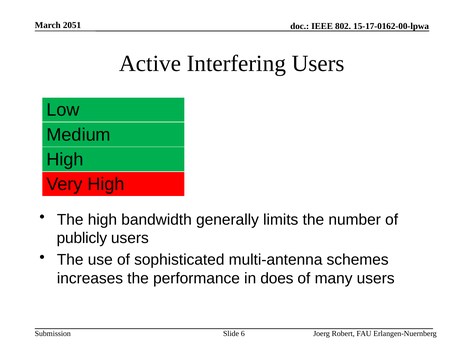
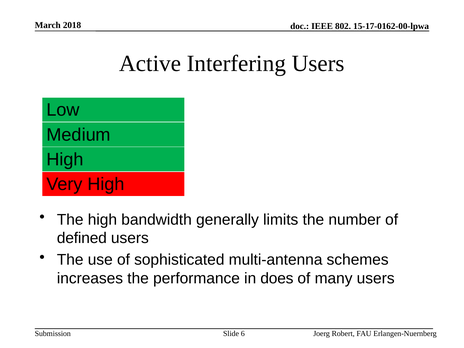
2051: 2051 -> 2018 (72, 25)
publicly: publicly -> defined (82, 238)
